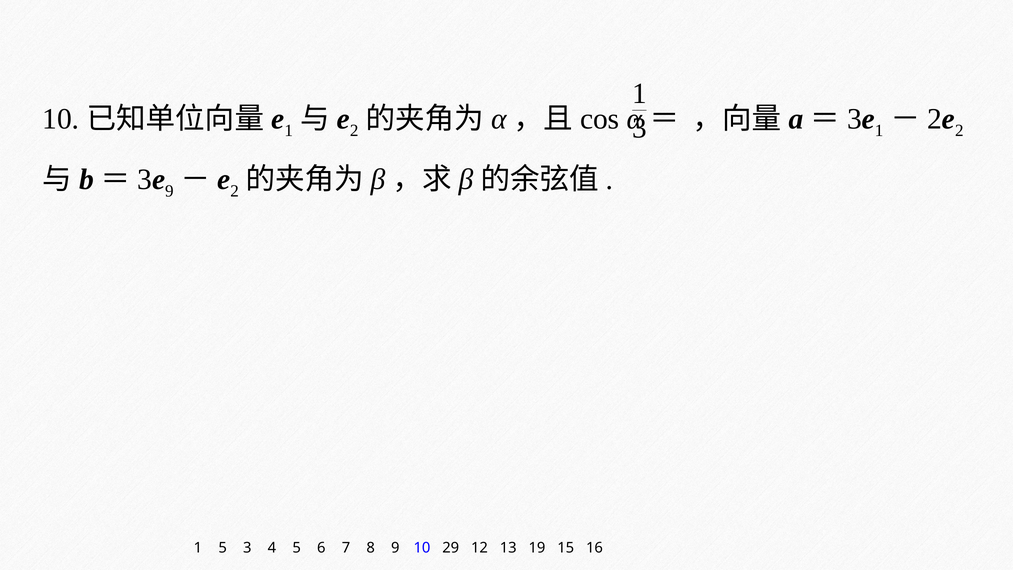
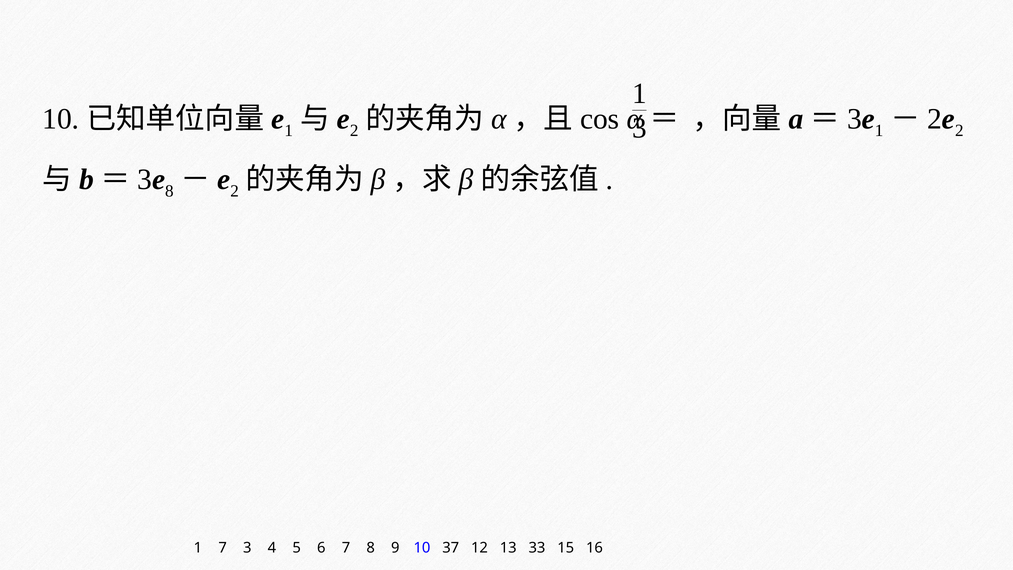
9: 9 -> 8 (169, 191)
1 5: 5 -> 7 (223, 548)
29: 29 -> 37 (451, 548)
19: 19 -> 33 (537, 548)
